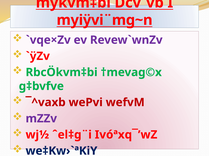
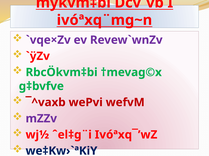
myiÿvi¨mg~n: myiÿvi¨mg~n -> ivóªxq¨mg~n (104, 20)
